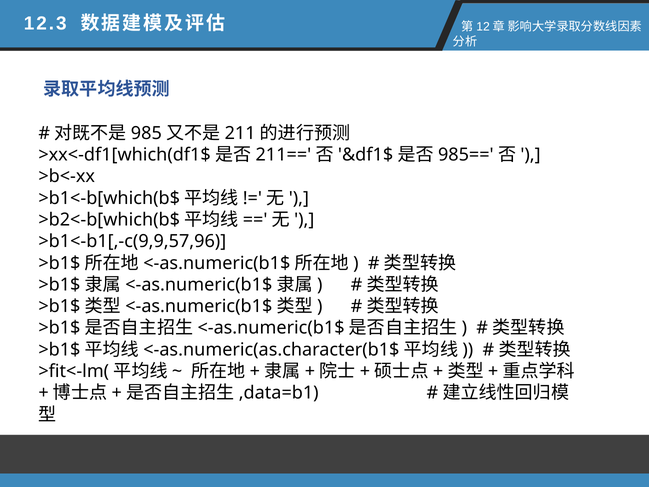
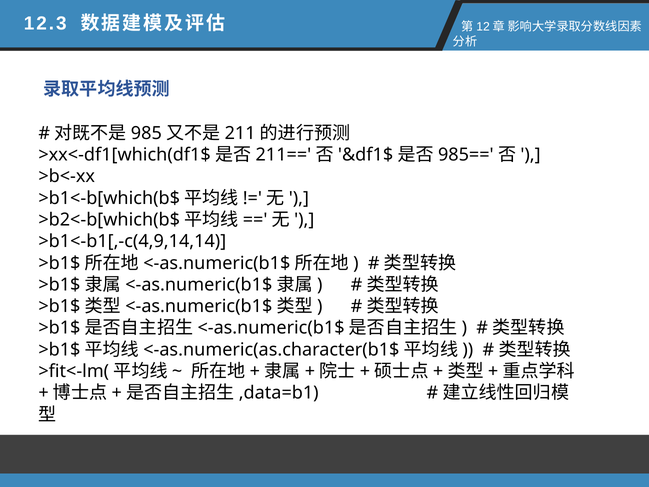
>b1<-b1[,-c(9,9,57,96: >b1<-b1[,-c(9,9,57,96 -> >b1<-b1[,-c(4,9,14,14 (132, 241)
